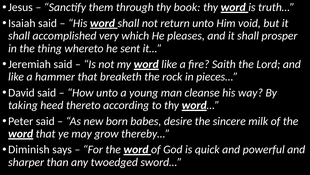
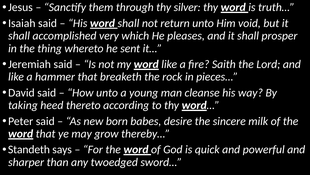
book: book -> silver (187, 7)
Diminish: Diminish -> Standeth (29, 149)
